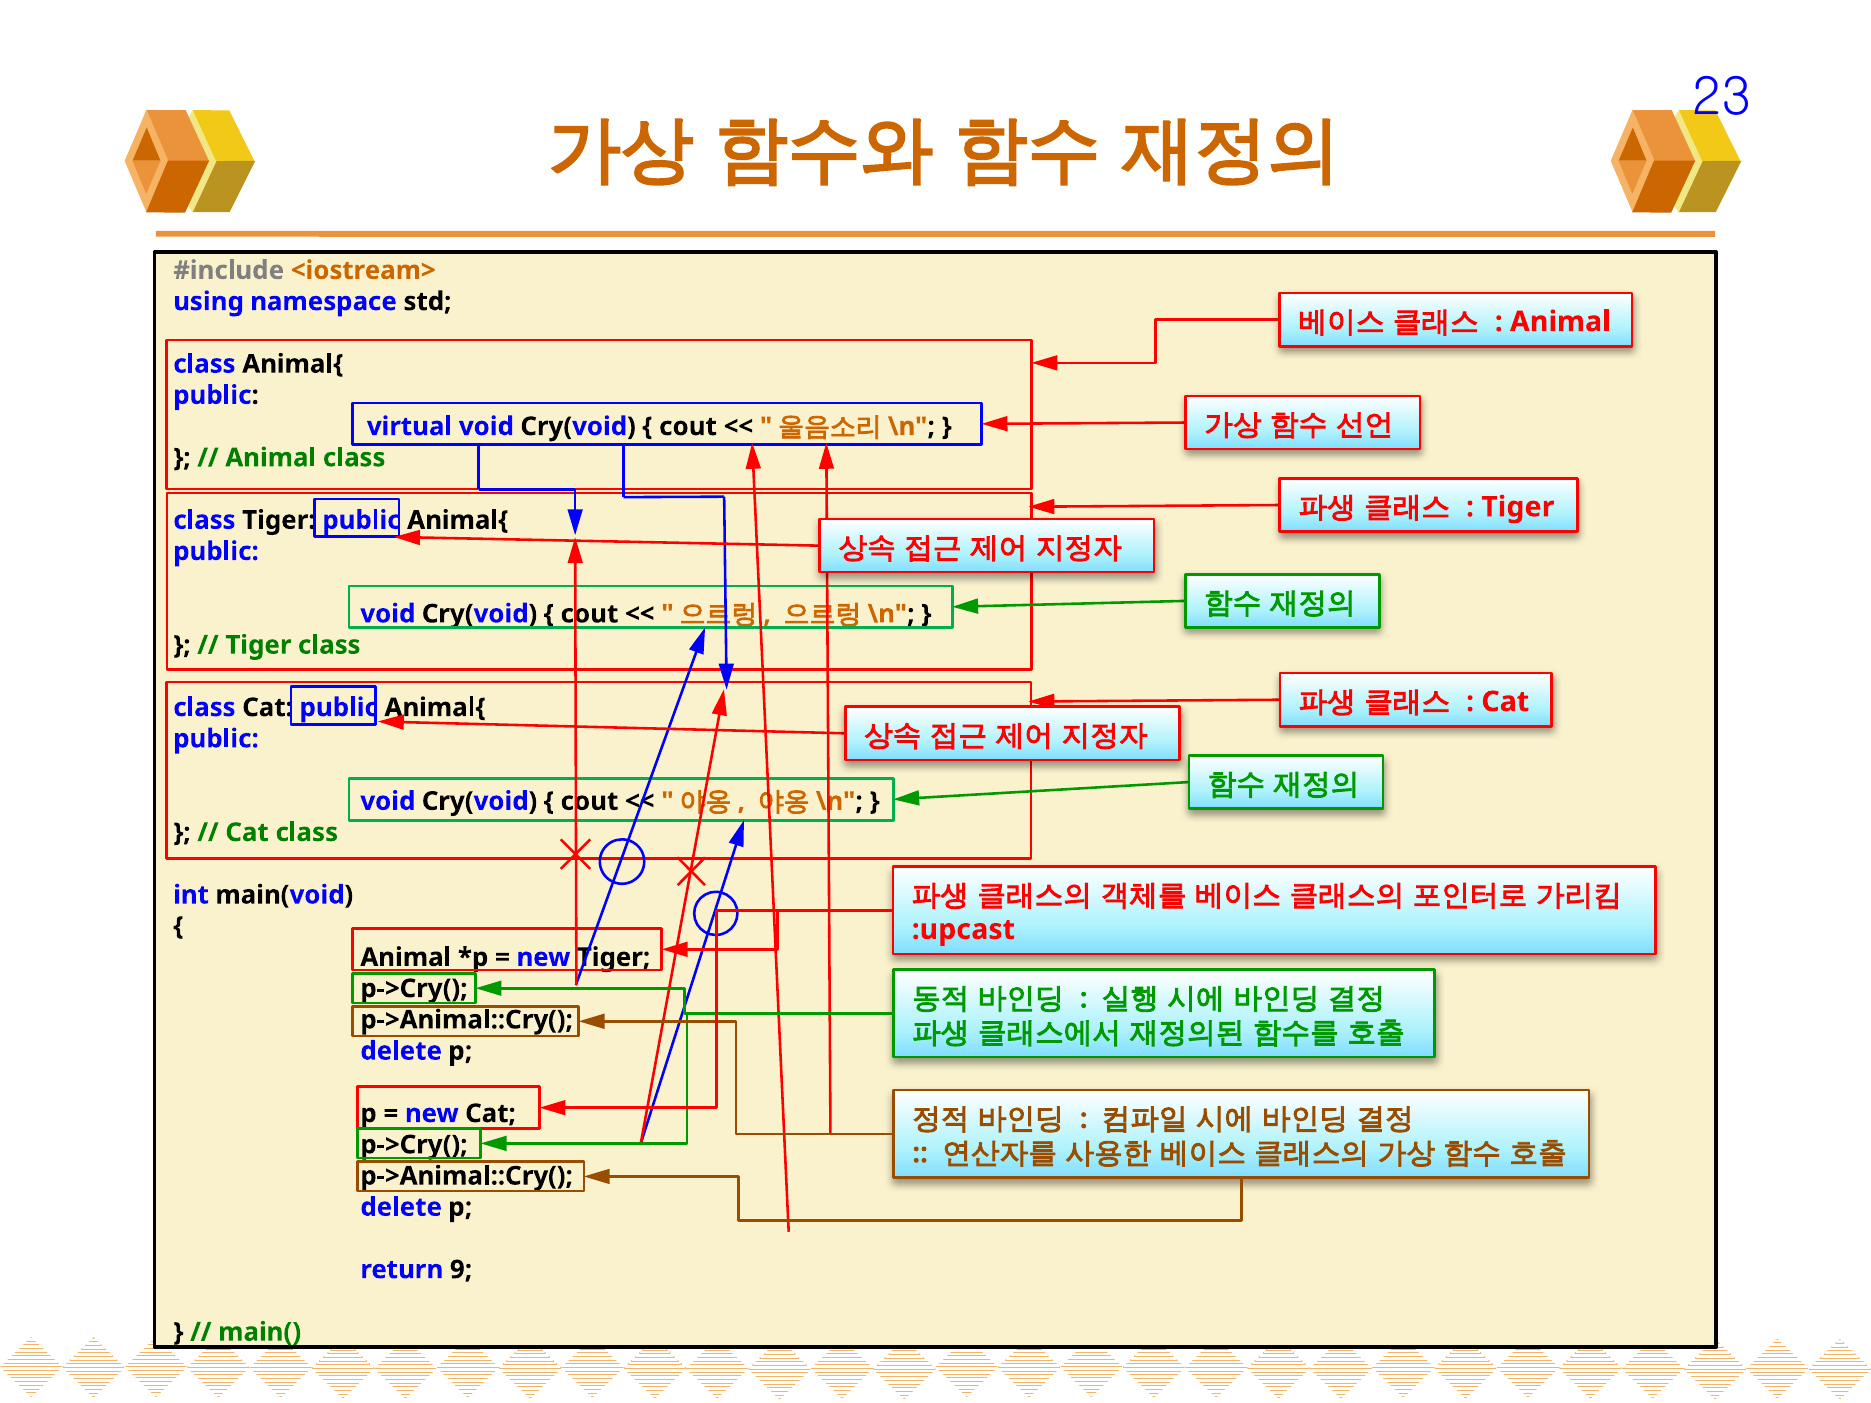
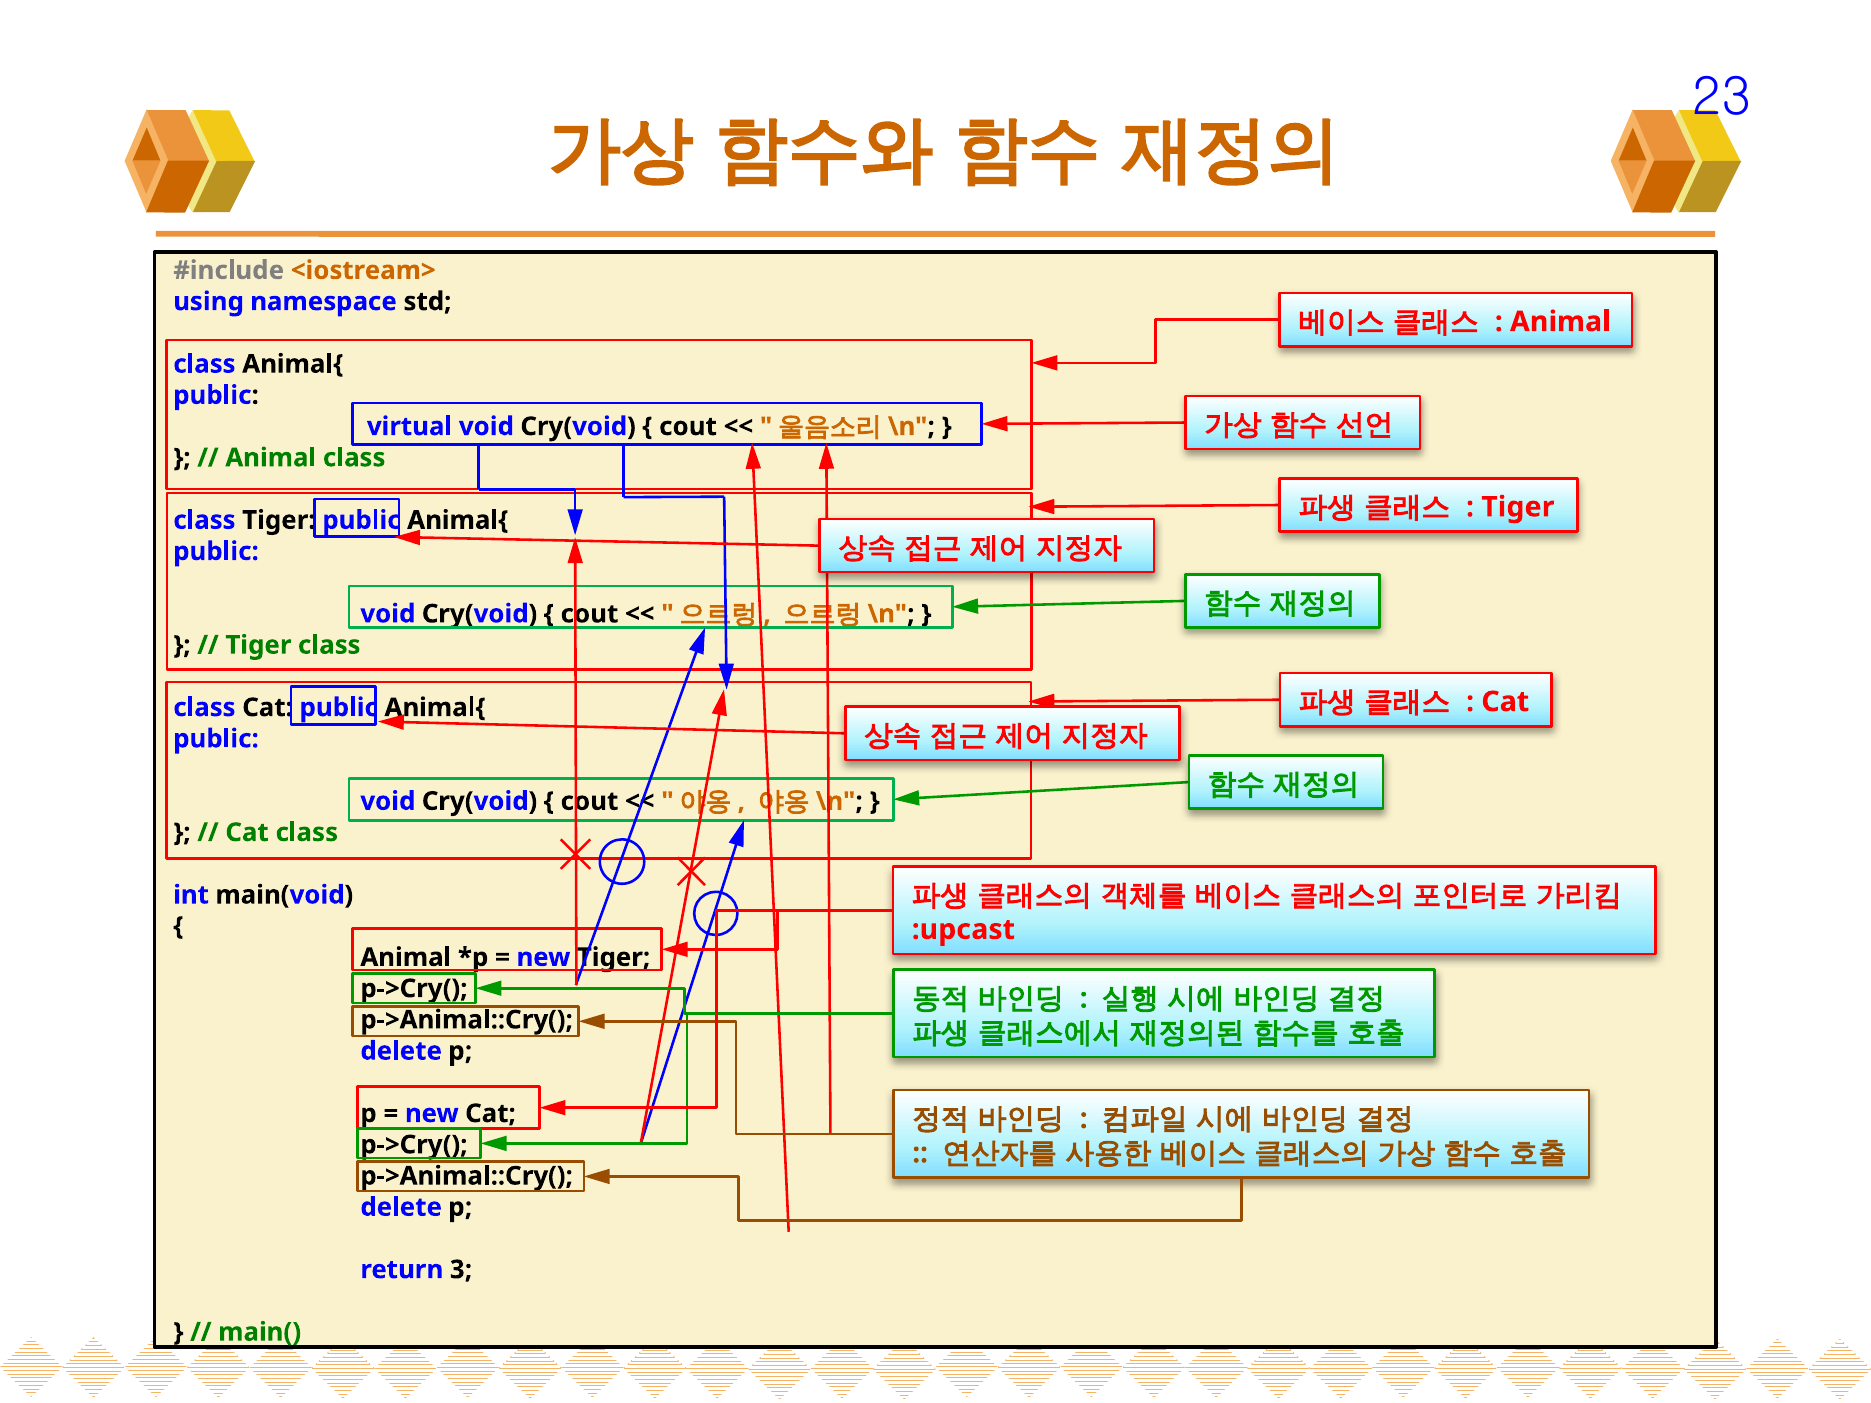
9: 9 -> 3 (461, 1270)
